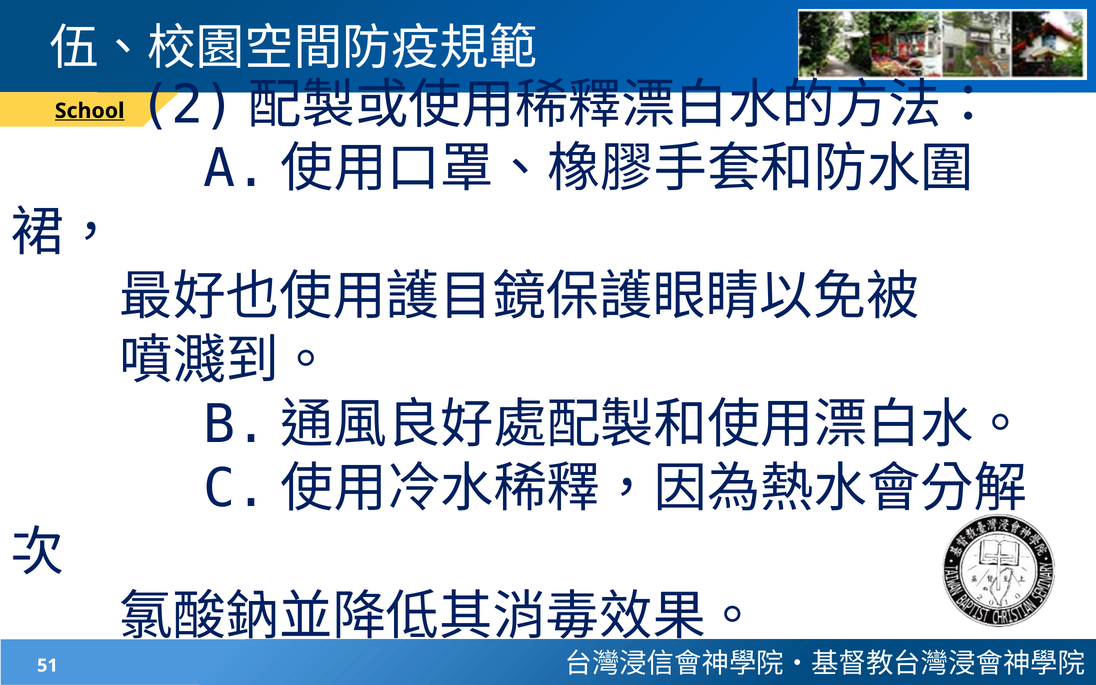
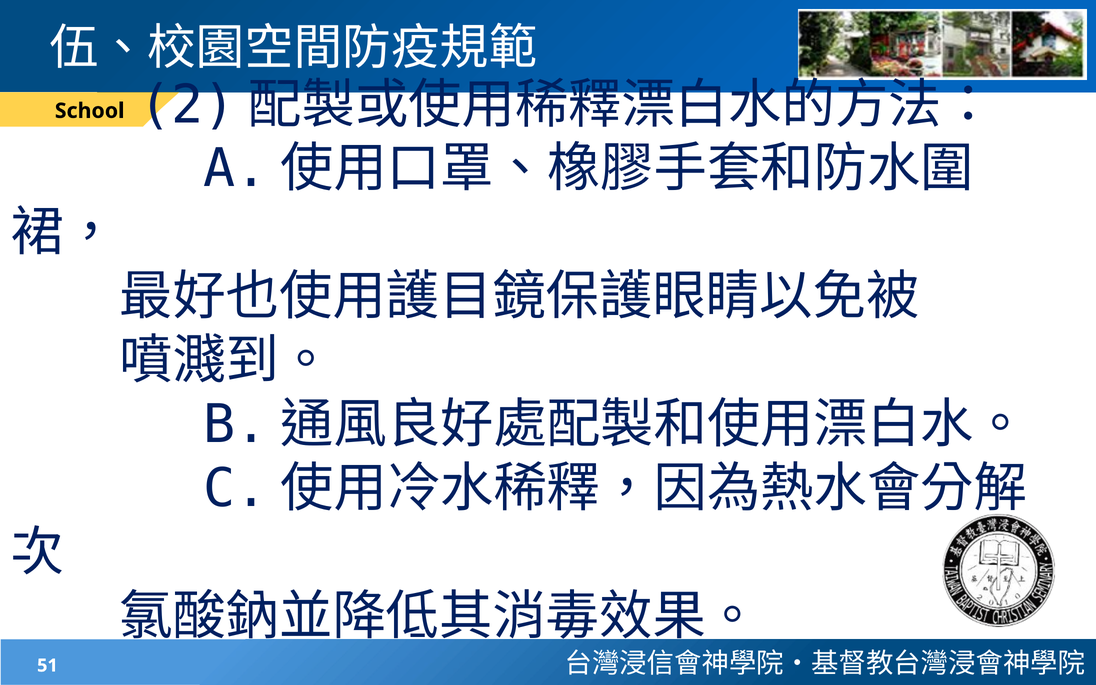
School underline: present -> none (90, 111)
